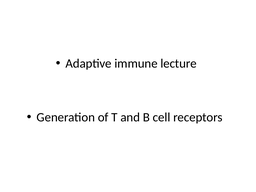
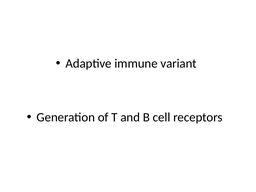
lecture: lecture -> variant (179, 64)
